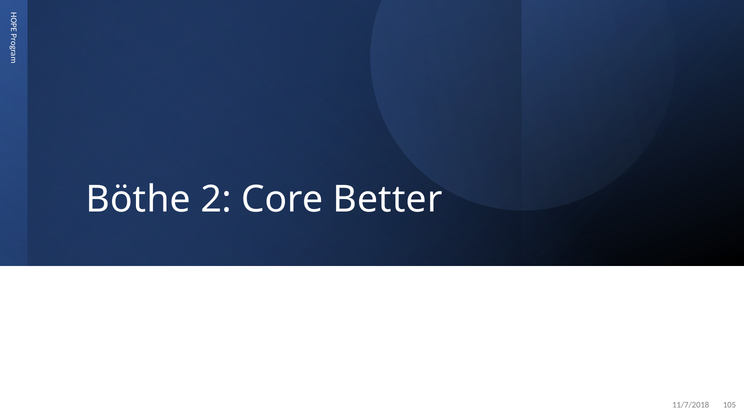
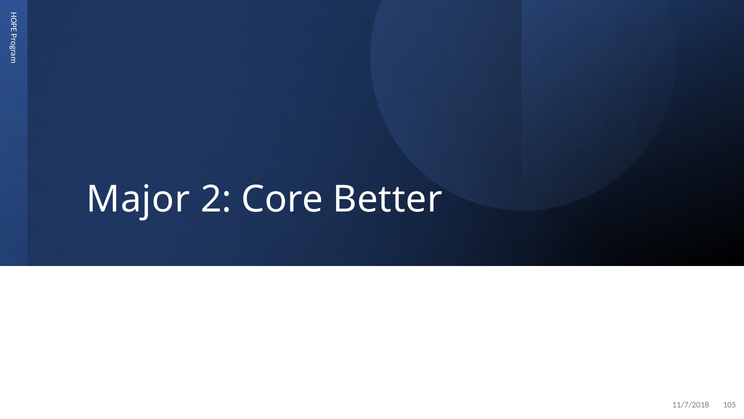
Böthe: Böthe -> Major (138, 199)
